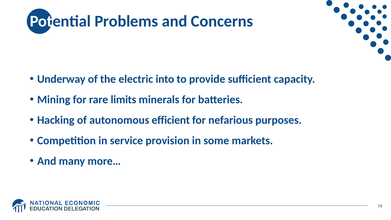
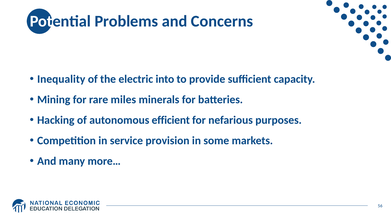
Underway: Underway -> Inequality (61, 79)
limits: limits -> miles (123, 100)
